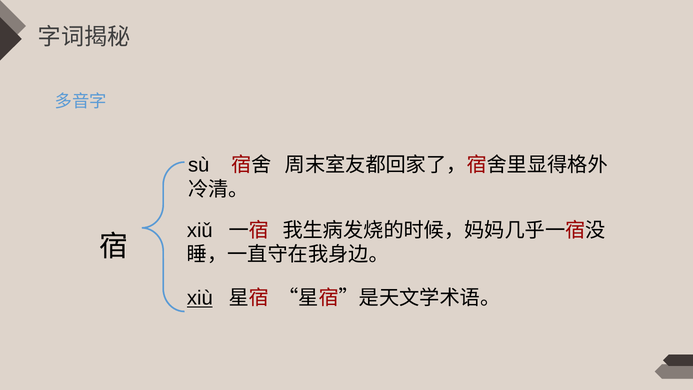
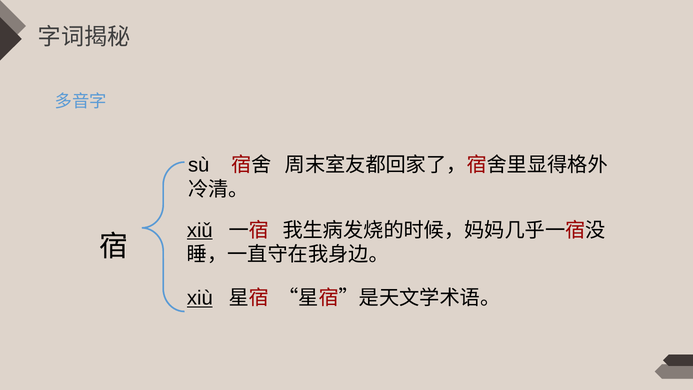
xiǔ underline: none -> present (200, 230)
